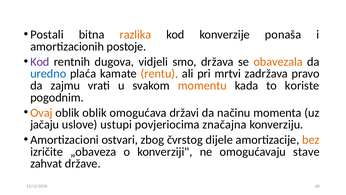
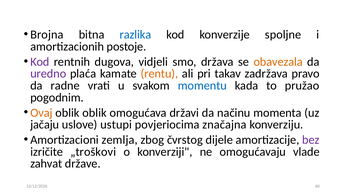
Postali: Postali -> Brojna (47, 35)
razlika colour: orange -> blue (135, 35)
ponaša: ponaša -> spoljne (283, 35)
uredno colour: blue -> purple (48, 74)
mrtvi: mrtvi -> takav (228, 74)
zajmu: zajmu -> radne (65, 85)
momentu colour: orange -> blue (202, 85)
koriste: koriste -> pružao (302, 85)
ostvari: ostvari -> zemlja (120, 140)
bez colour: orange -> purple (311, 140)
„obaveza: „obaveza -> „troškovi (93, 151)
stave: stave -> vlade (306, 151)
